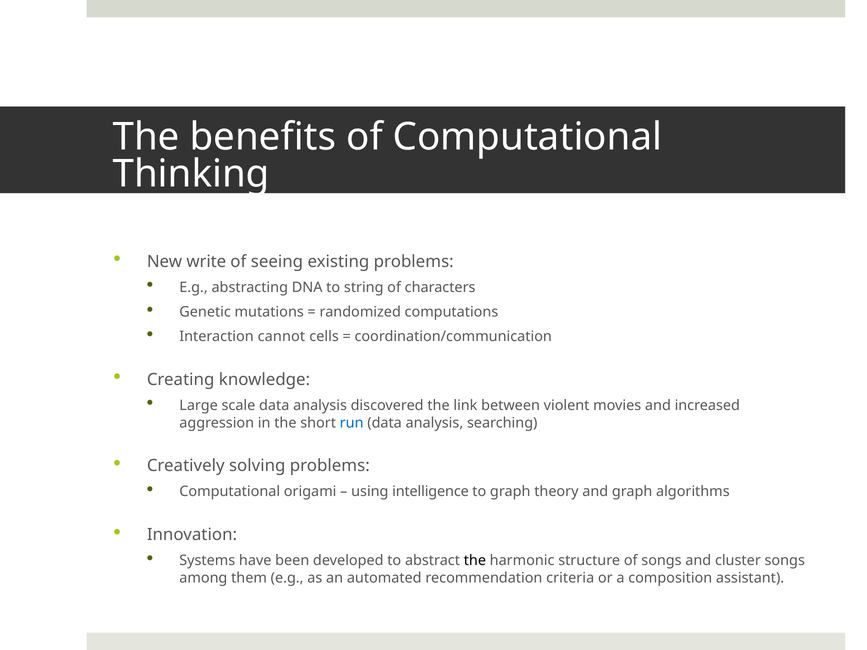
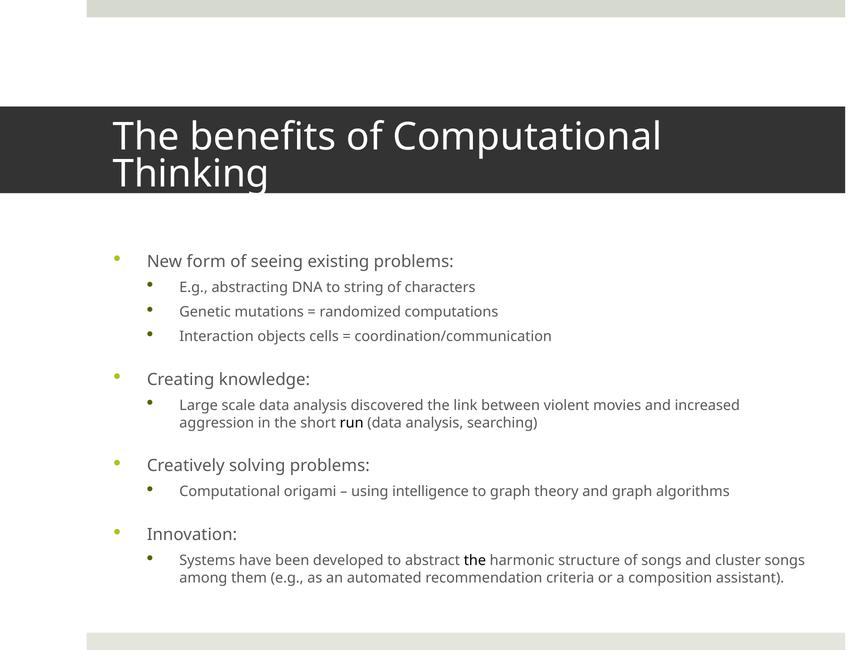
write: write -> form (206, 262)
cannot: cannot -> objects (282, 337)
run colour: blue -> black (352, 423)
